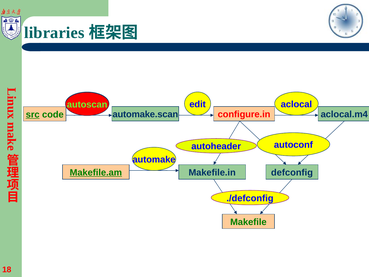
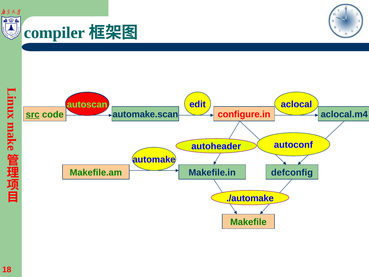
libraries: libraries -> compiler (54, 33)
Makefile.am underline: present -> none (96, 172)
./defconfig: ./defconfig -> ./automake (250, 198)
